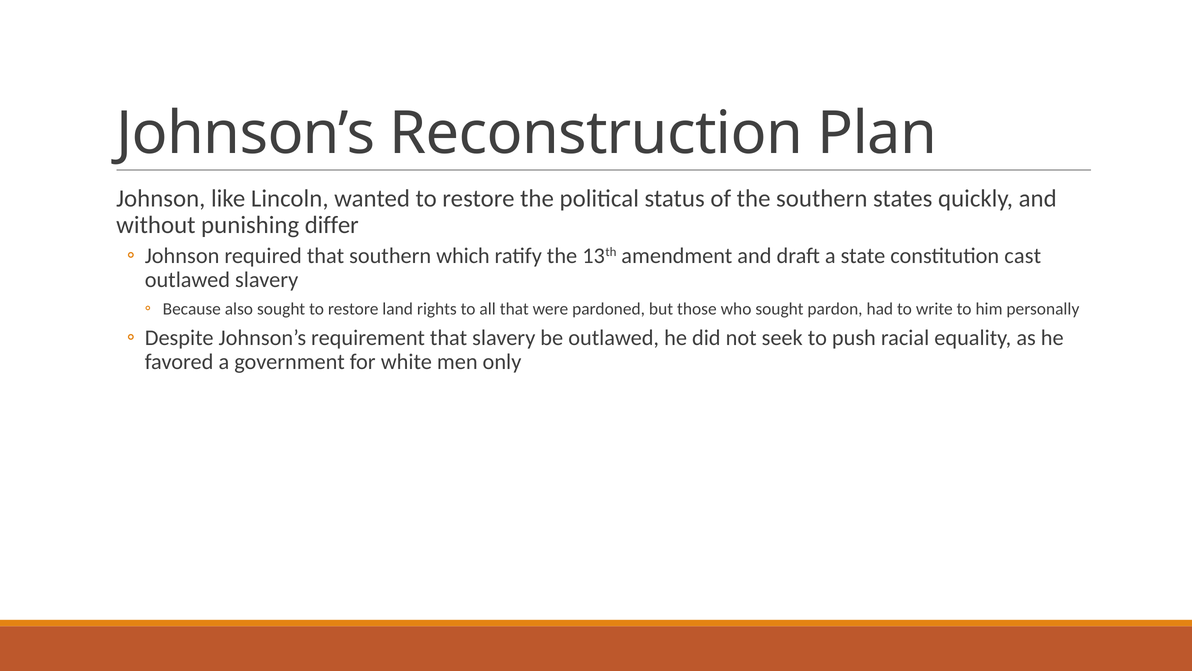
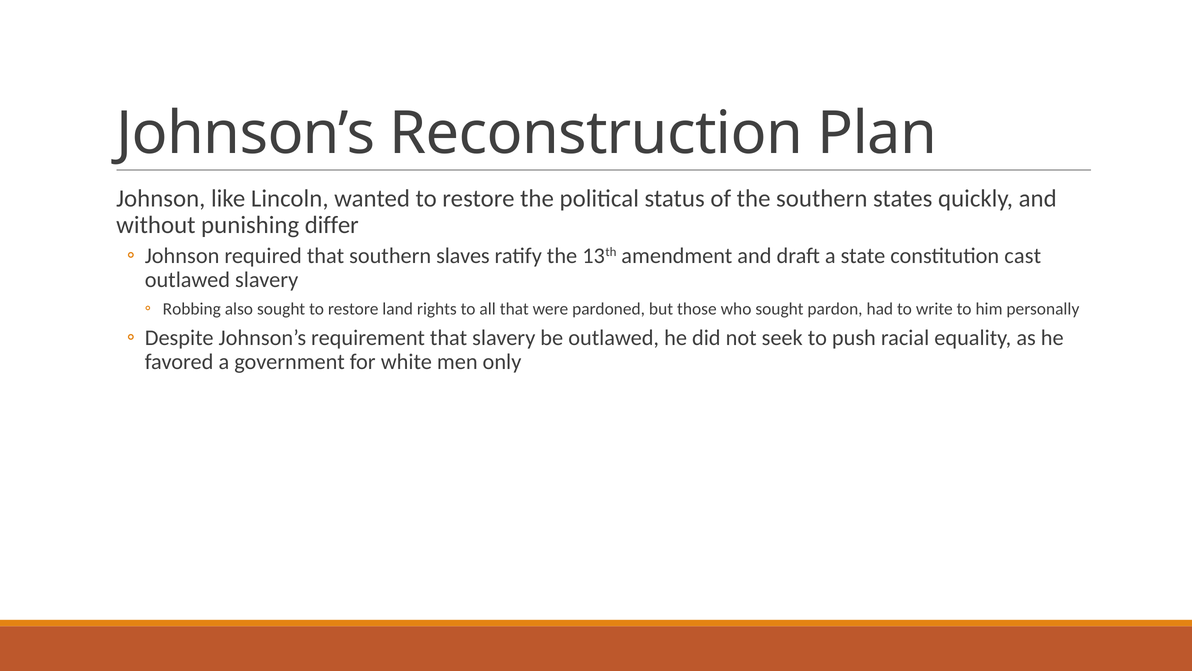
which: which -> slaves (463, 256)
Because: Because -> Robbing (192, 309)
